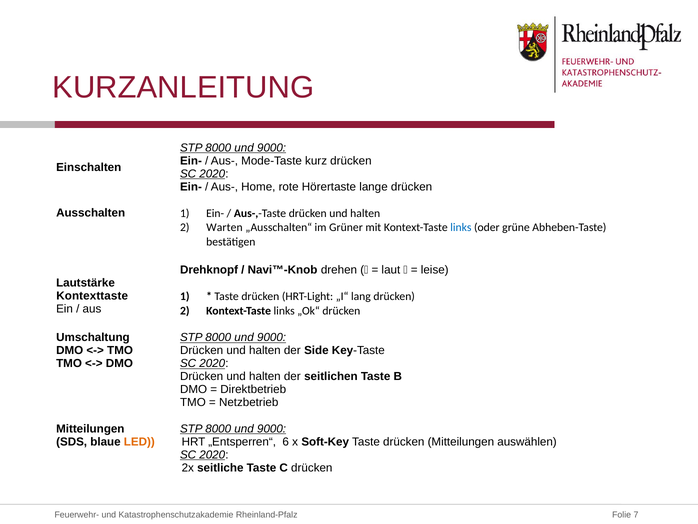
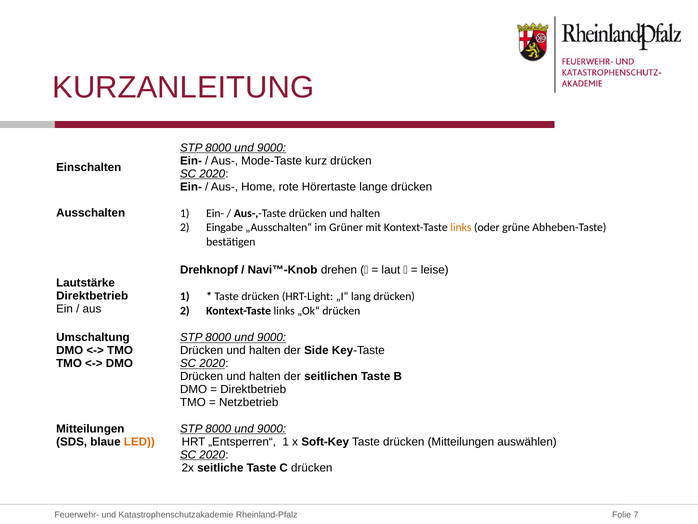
Warten: Warten -> Eingabe (225, 227)
links colour: blue -> orange (461, 227)
Kontexttaste: Kontexttaste -> Direktbetrieb (92, 296)
„Entsperren“ 6: 6 -> 1 (286, 441)
